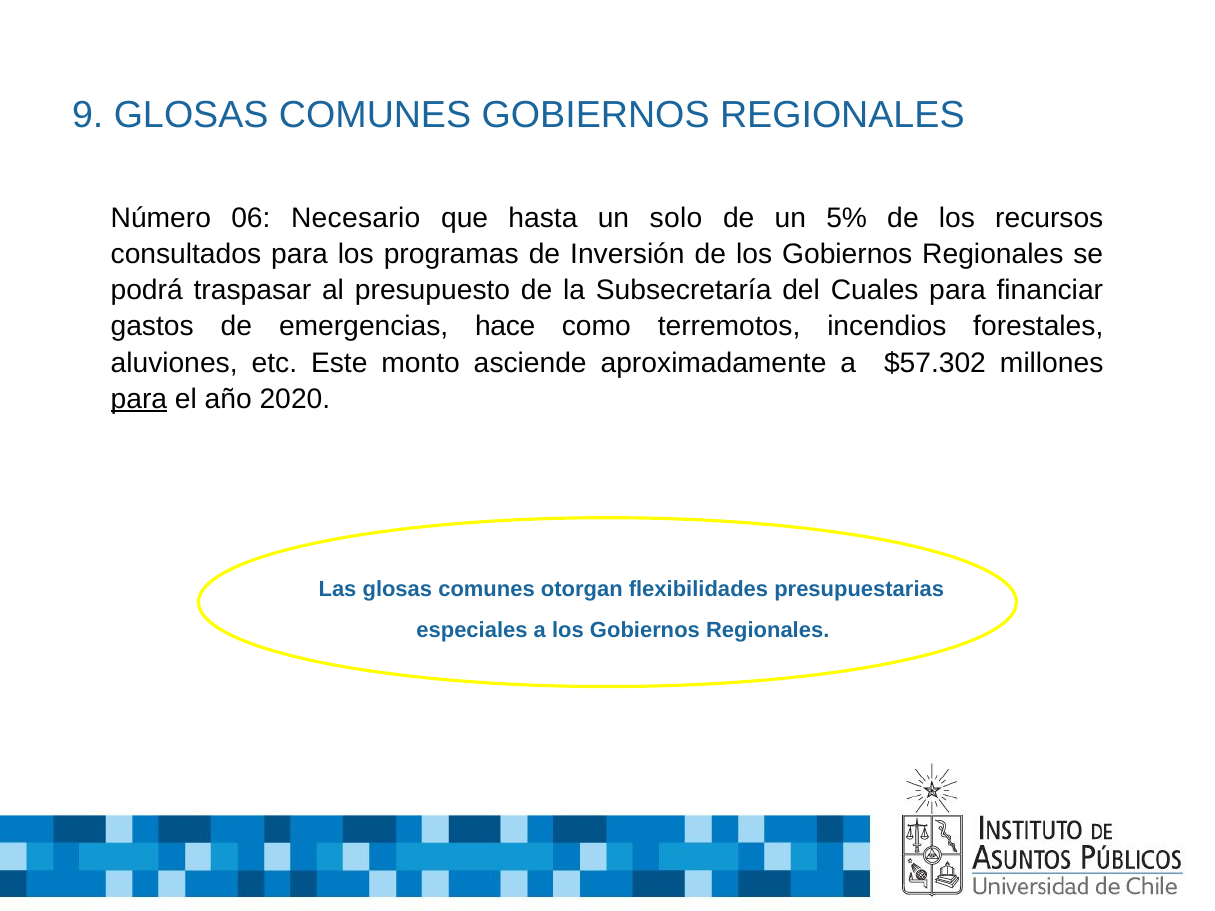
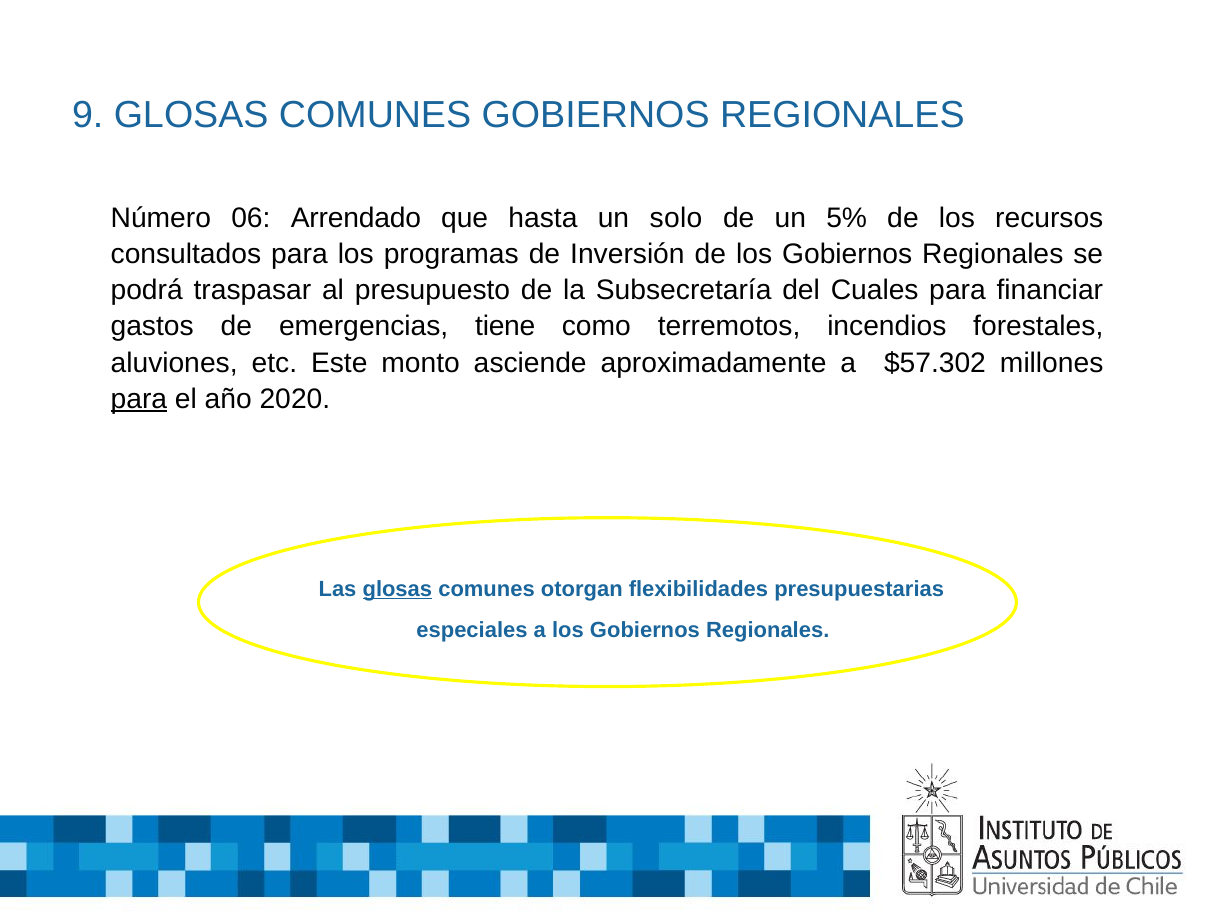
Necesario: Necesario -> Arrendado (356, 218)
hace: hace -> tiene (505, 327)
glosas underline: none -> present (397, 589)
